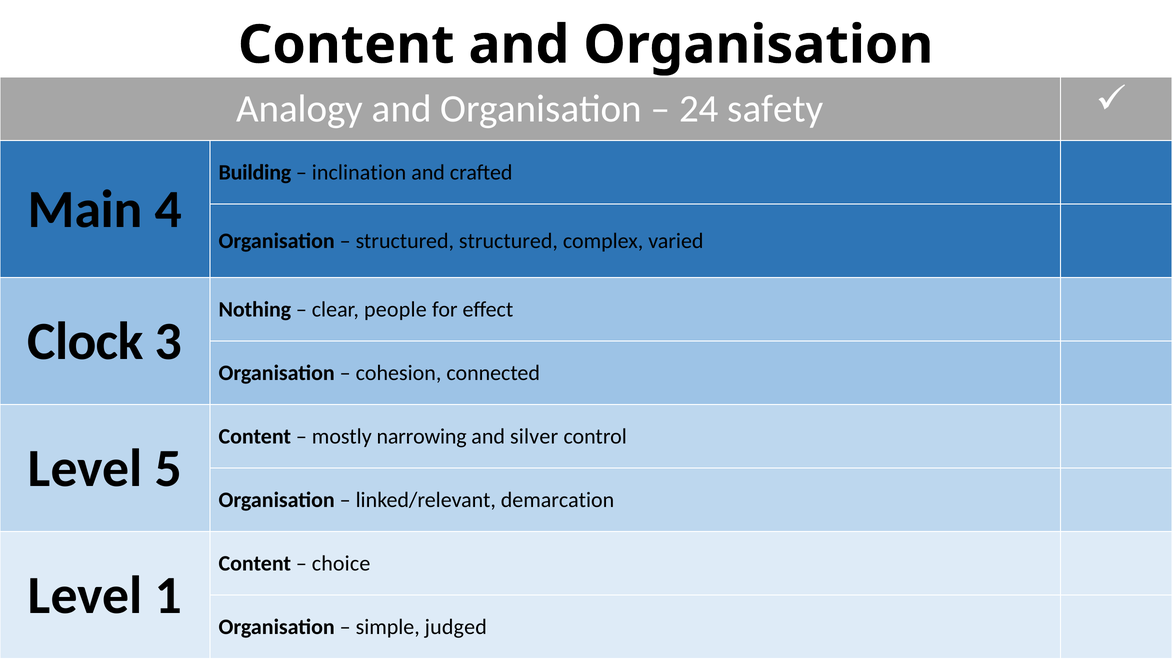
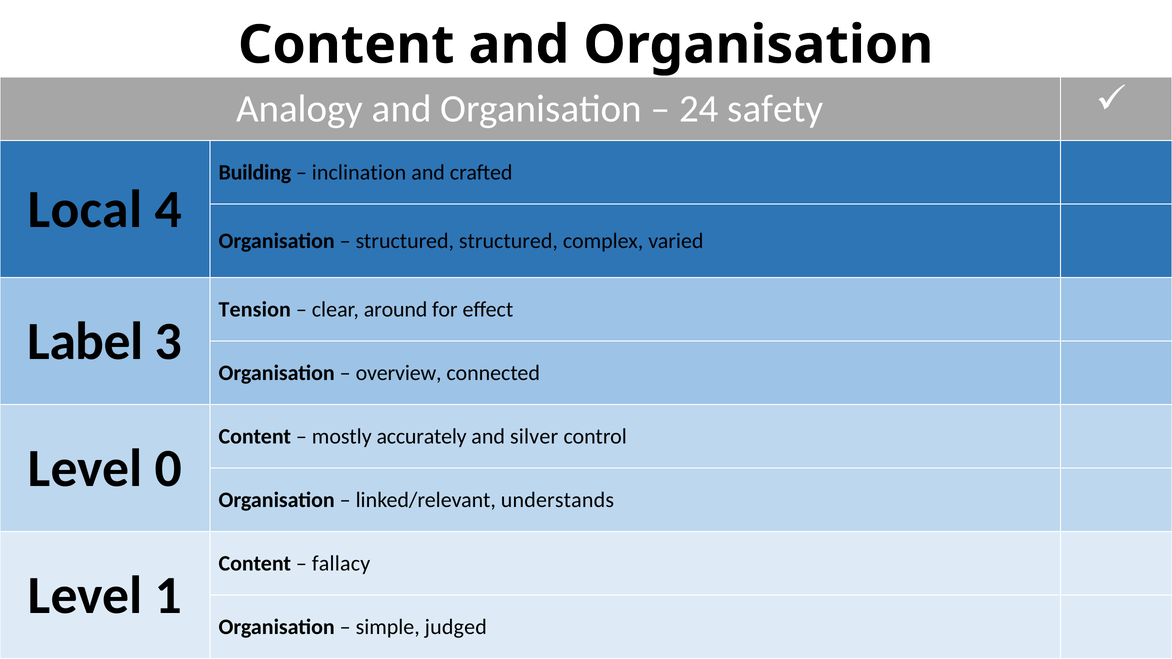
Main: Main -> Local (85, 210)
Nothing: Nothing -> Tension (255, 310)
people: people -> around (396, 310)
Clock: Clock -> Label (85, 342)
cohesion: cohesion -> overview (399, 373)
narrowing: narrowing -> accurately (422, 437)
5: 5 -> 0 (168, 469)
demarcation: demarcation -> understands (557, 500)
choice: choice -> fallacy (341, 564)
